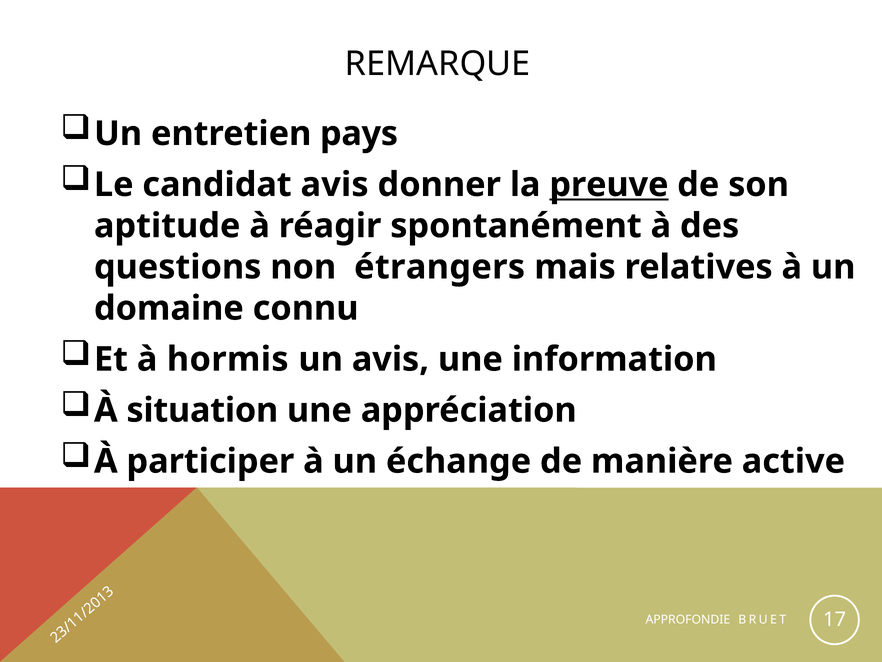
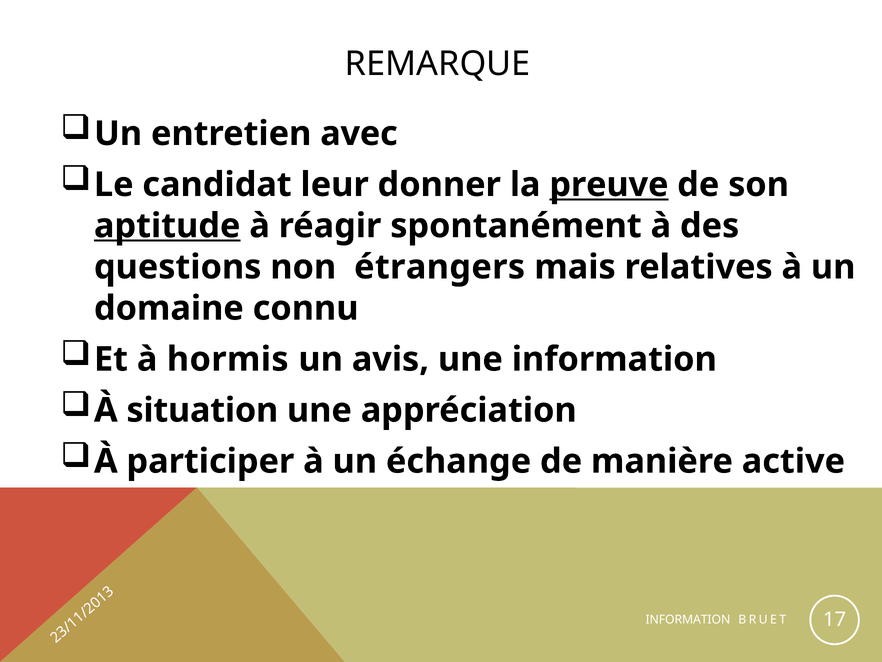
pays: pays -> avec (359, 134)
candidat avis: avis -> leur (335, 185)
aptitude underline: none -> present (167, 226)
APPROFONDIE: APPROFONDIE -> INFORMATION (688, 619)
